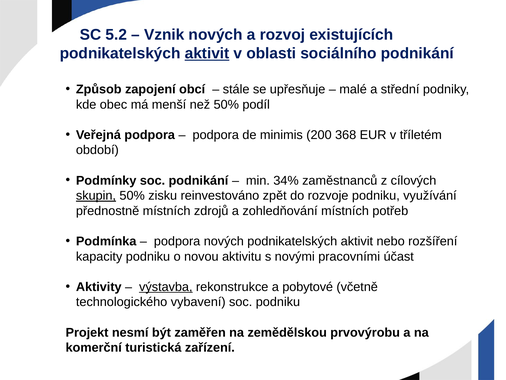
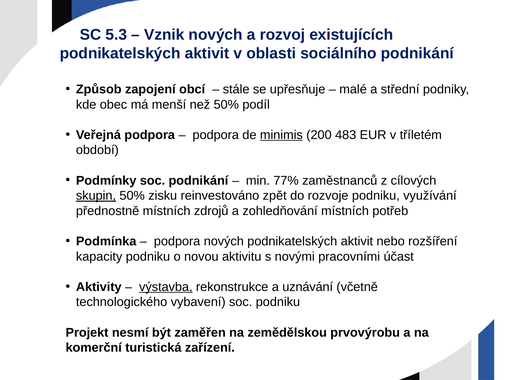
5.2: 5.2 -> 5.3 (116, 35)
aktivit underline: present -> none (207, 53)
minimis underline: none -> present (281, 135)
368: 368 -> 483 (346, 135)
34%: 34% -> 77% (286, 180)
pobytové: pobytové -> uznávání (308, 287)
